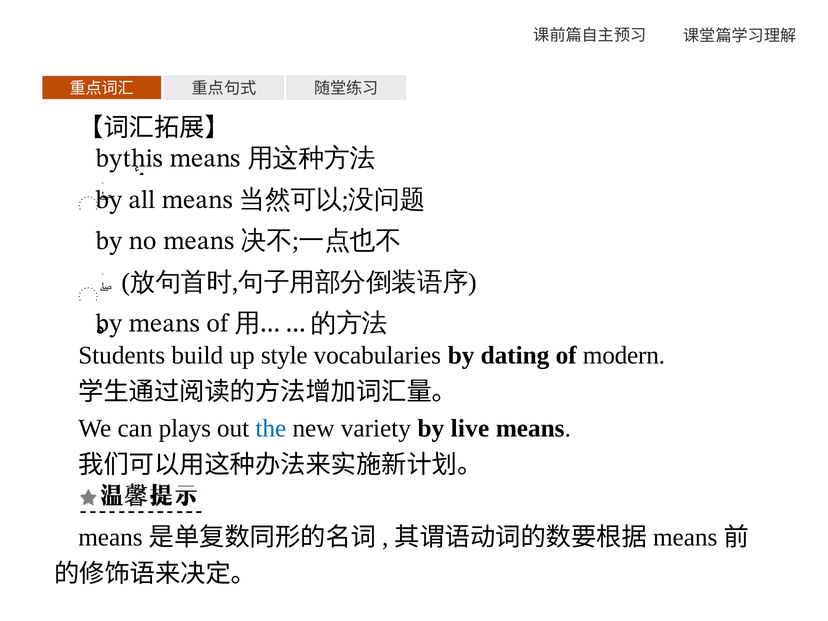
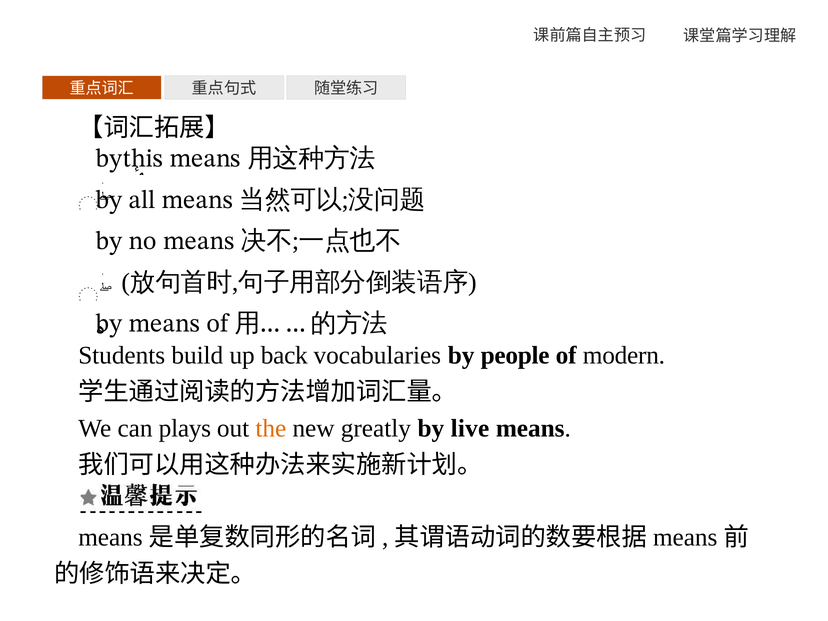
style: style -> back (284, 355)
dating: dating -> people (515, 355)
the colour: blue -> orange (271, 428)
variety: variety -> greatly (376, 428)
